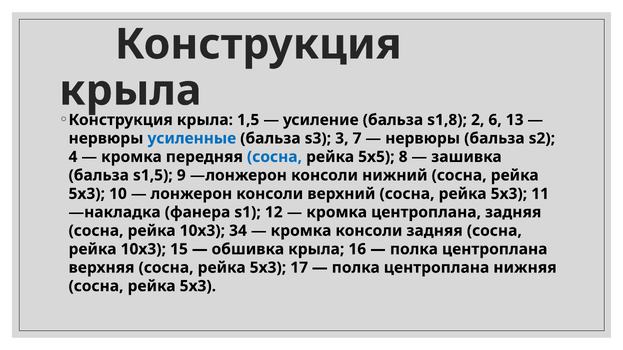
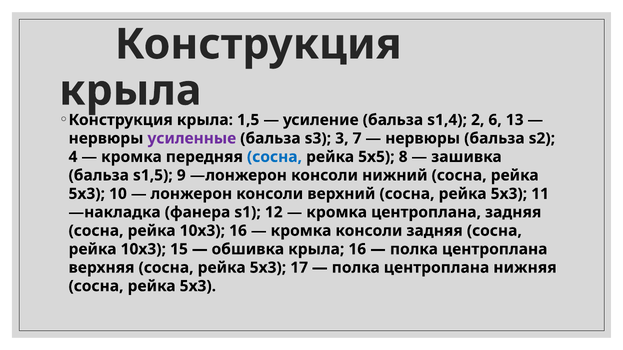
s1,8: s1,8 -> s1,4 (447, 120)
усиленные colour: blue -> purple (192, 139)
10x3 34: 34 -> 16 (238, 231)
